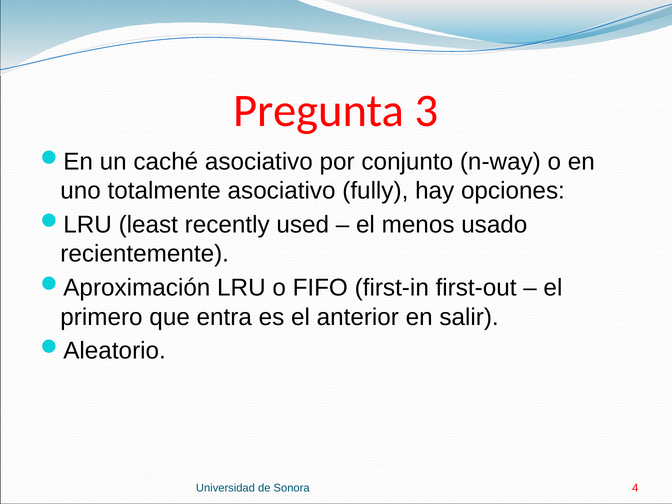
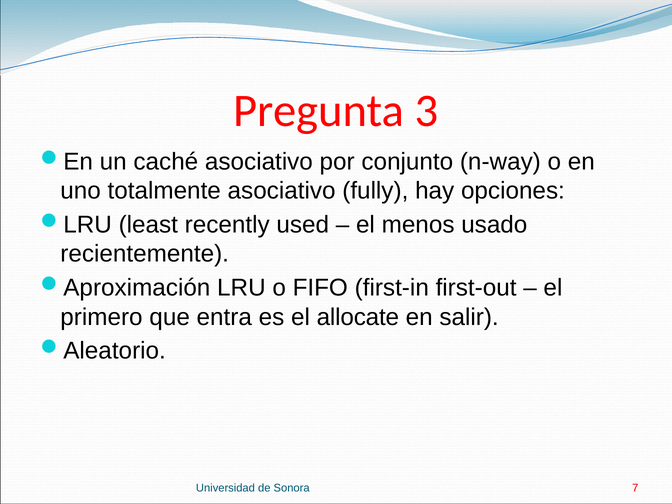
anterior: anterior -> allocate (358, 317)
4: 4 -> 7 (635, 488)
